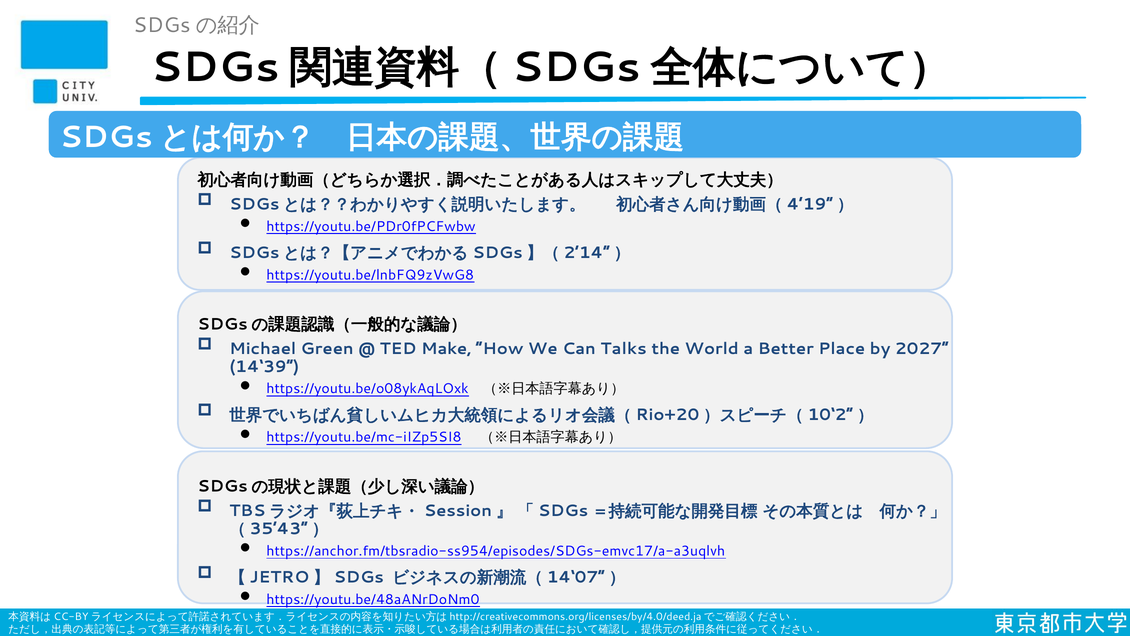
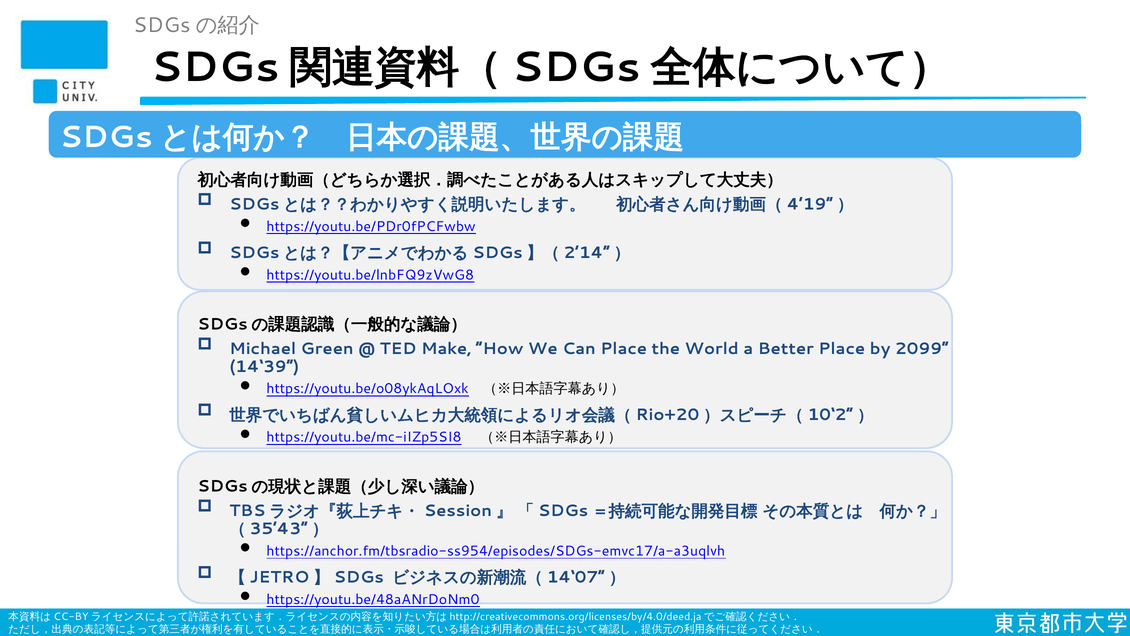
Can Talks: Talks -> Place (624, 349)
2027: 2027 -> 2099 (922, 349)
